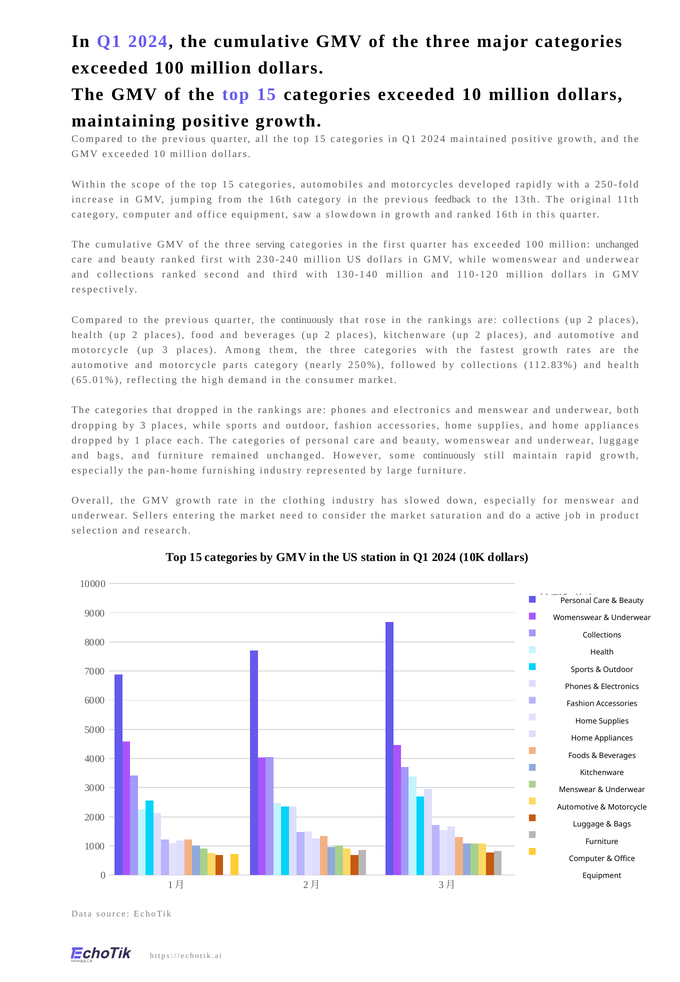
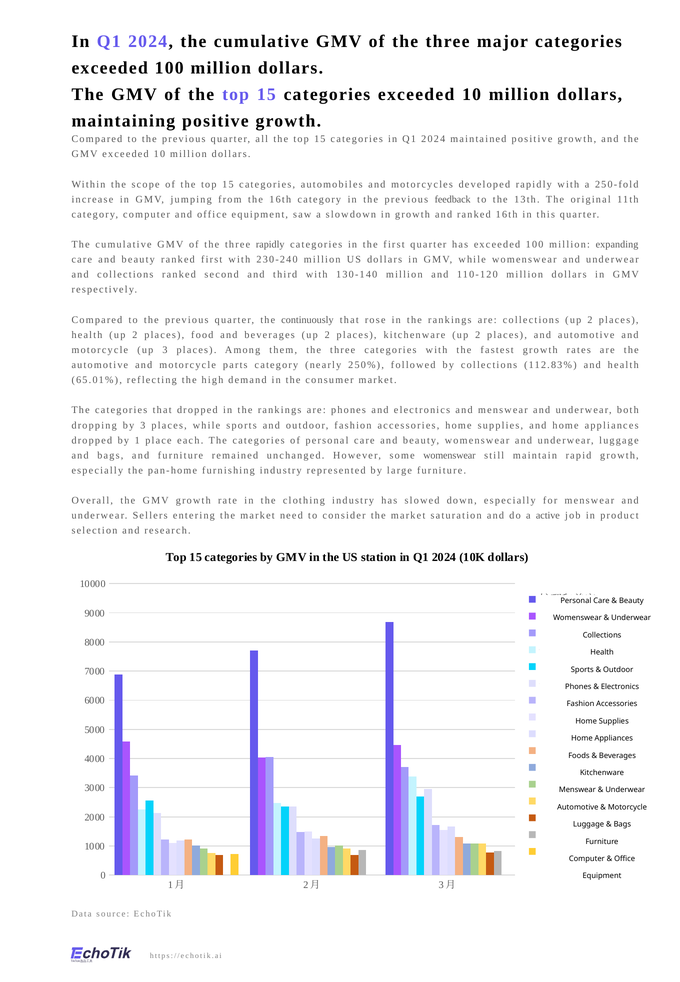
three serving: serving -> rapidly (270, 245)
million unchanged: unchanged -> expanding (617, 245)
some continuously: continuously -> womenswear (449, 455)
